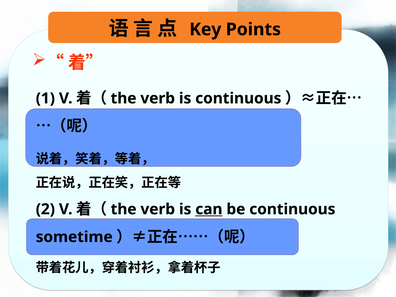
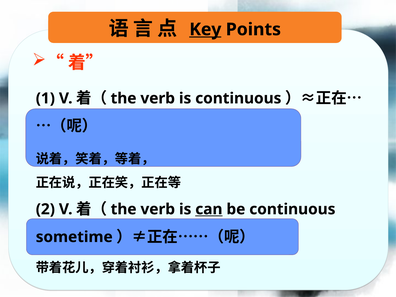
Key underline: none -> present (205, 29)
